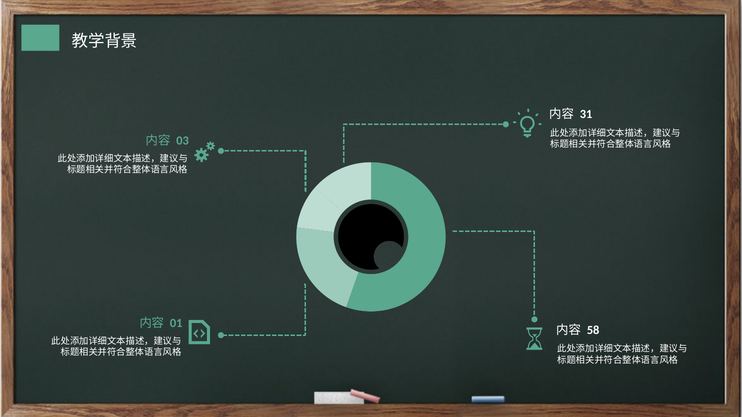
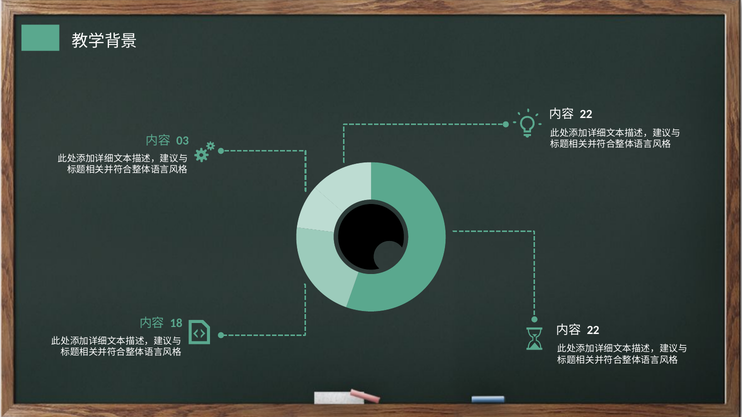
31: 31 -> 22 (586, 115)
01: 01 -> 18 (176, 324)
58: 58 -> 22 (593, 330)
